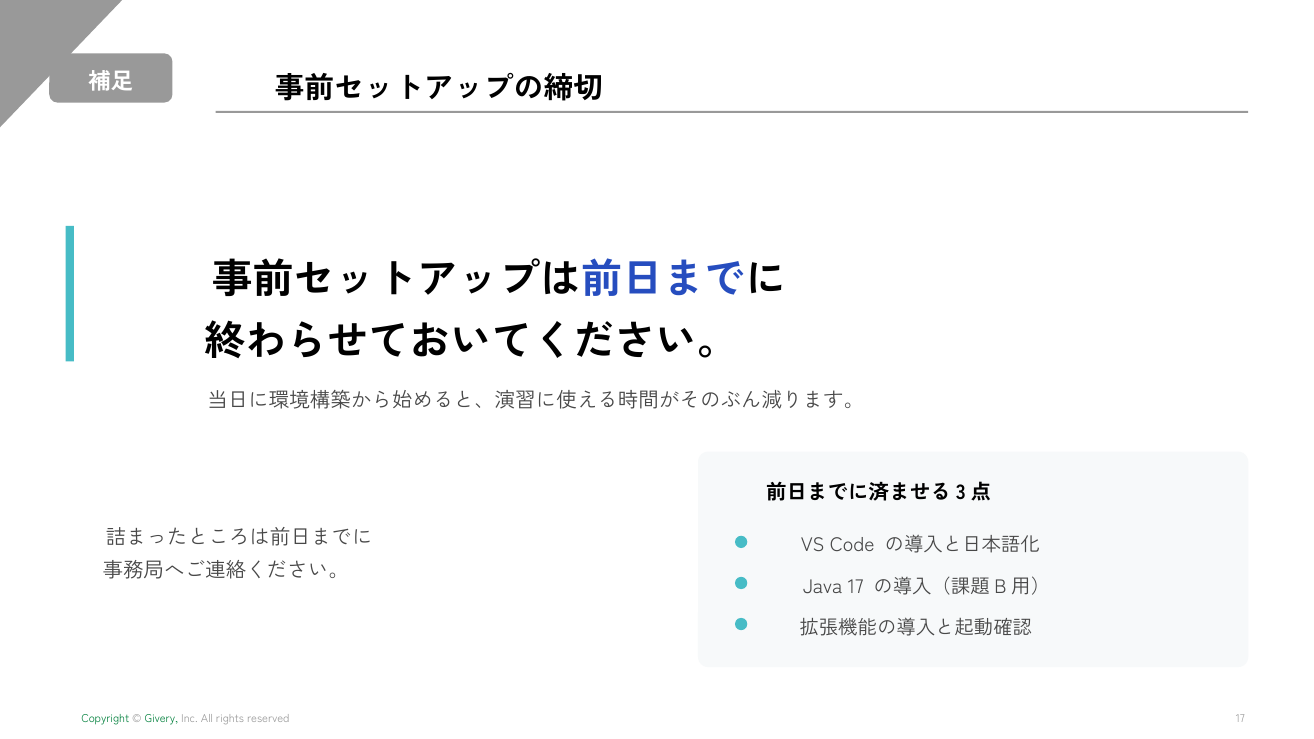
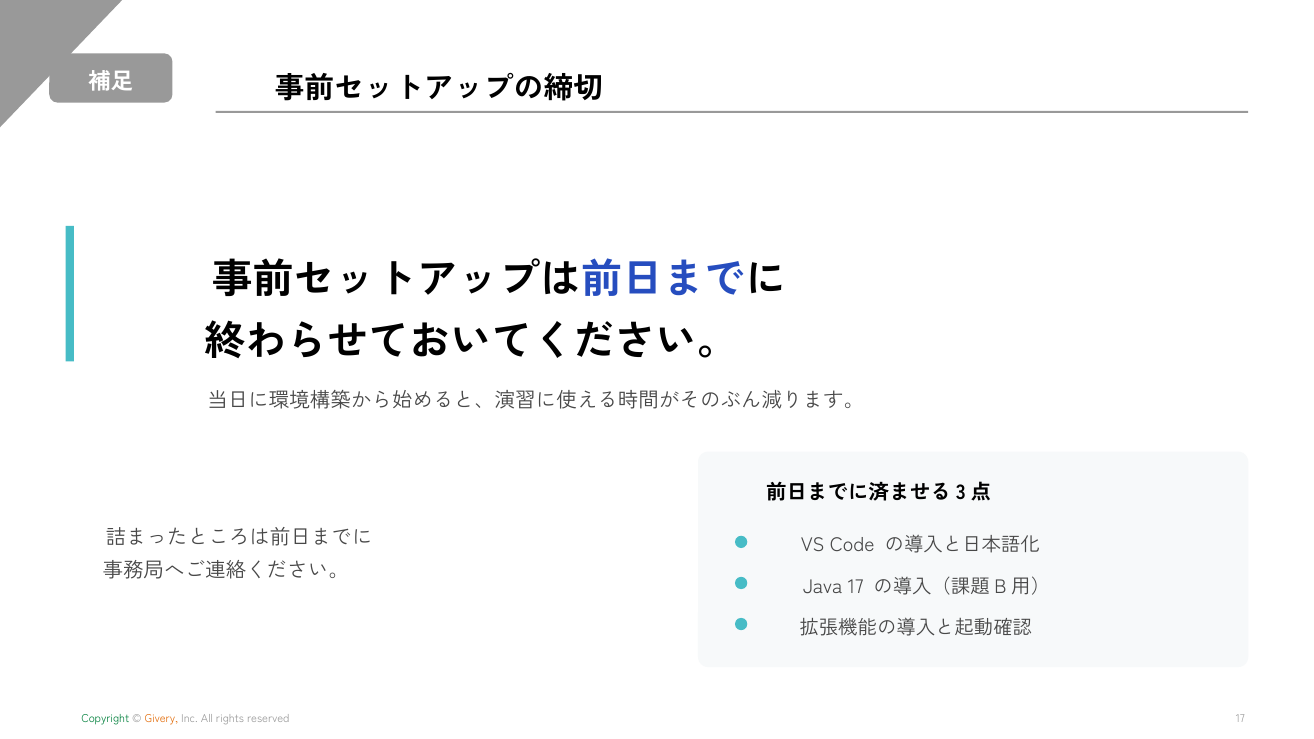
Givery colour: green -> orange (161, 719)
